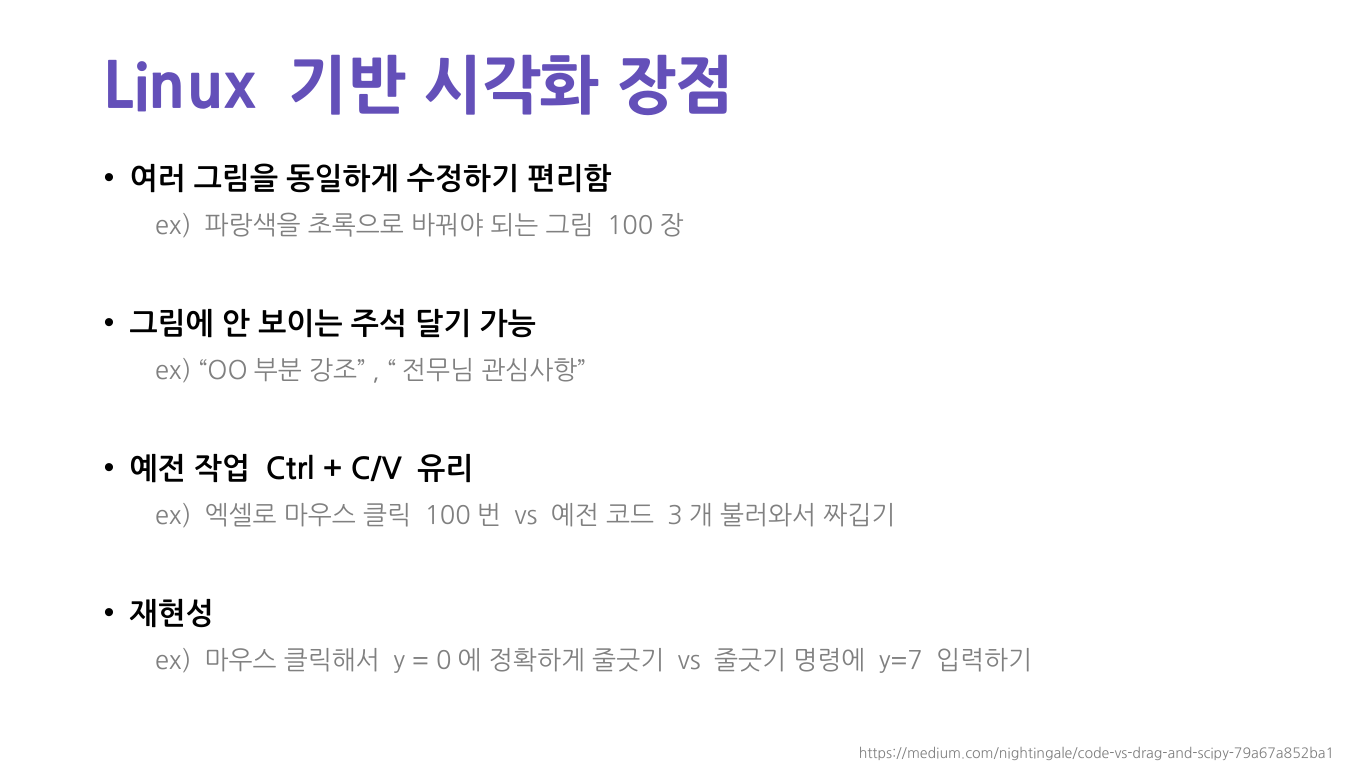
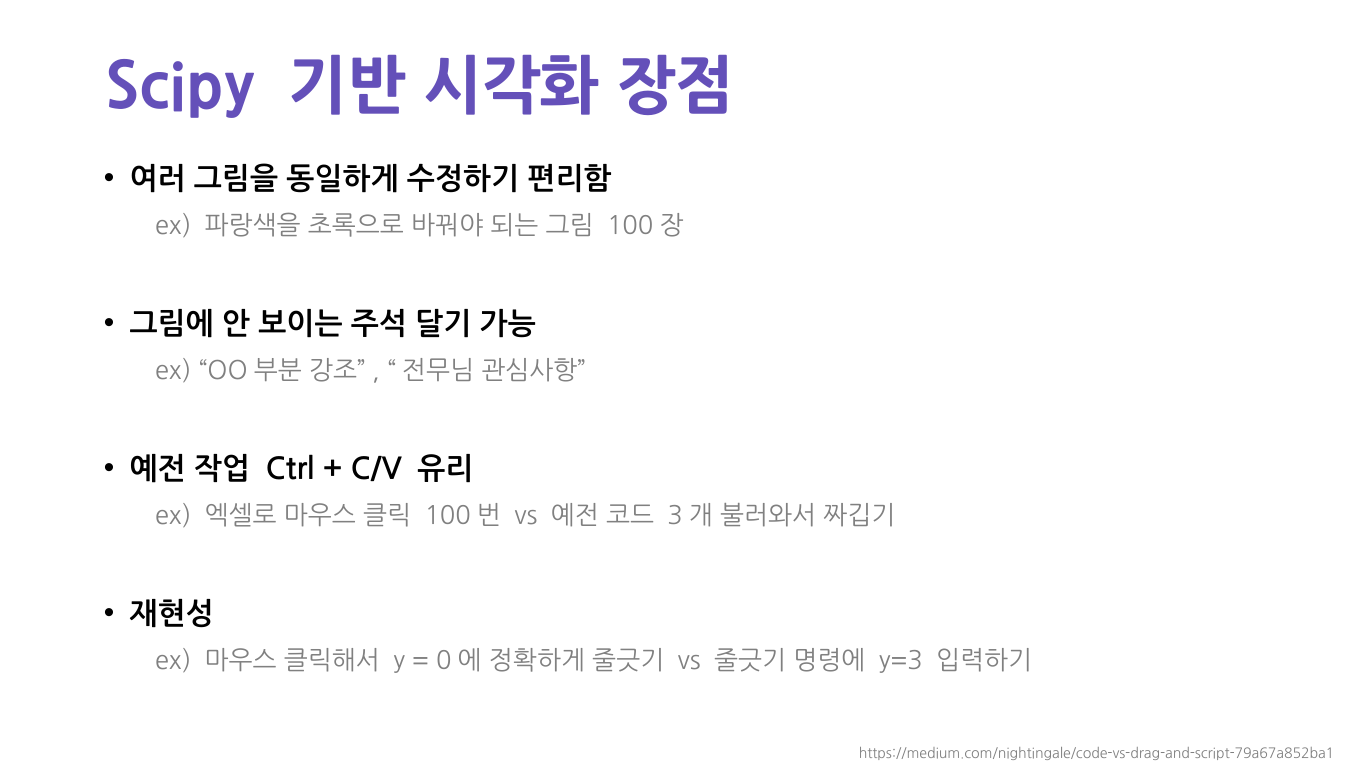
Linux: Linux -> Scipy (180, 88)
y=7: y=7 -> y=3 (901, 661)
https://medium.com/nightingale/code-vs-drag-and-scipy-79a67a852ba1: https://medium.com/nightingale/code-vs-drag-and-scipy-79a67a852ba1 -> https://medium.com/nightingale/code-vs-drag-and-script-79a67a852ba1 (1097, 754)
